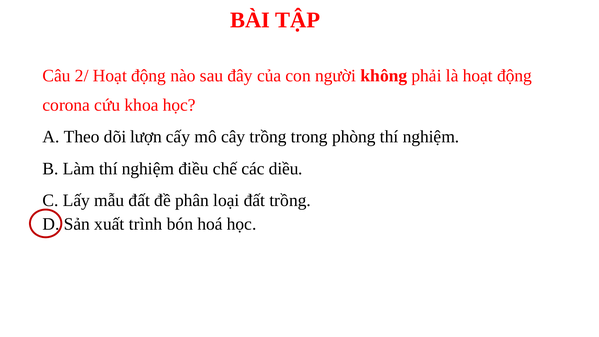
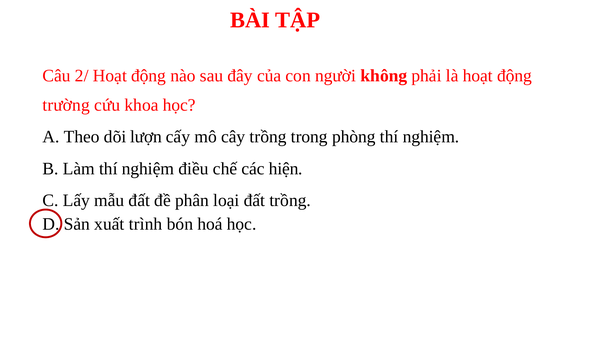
corona: corona -> trường (66, 105)
diều: diều -> hiện (286, 169)
